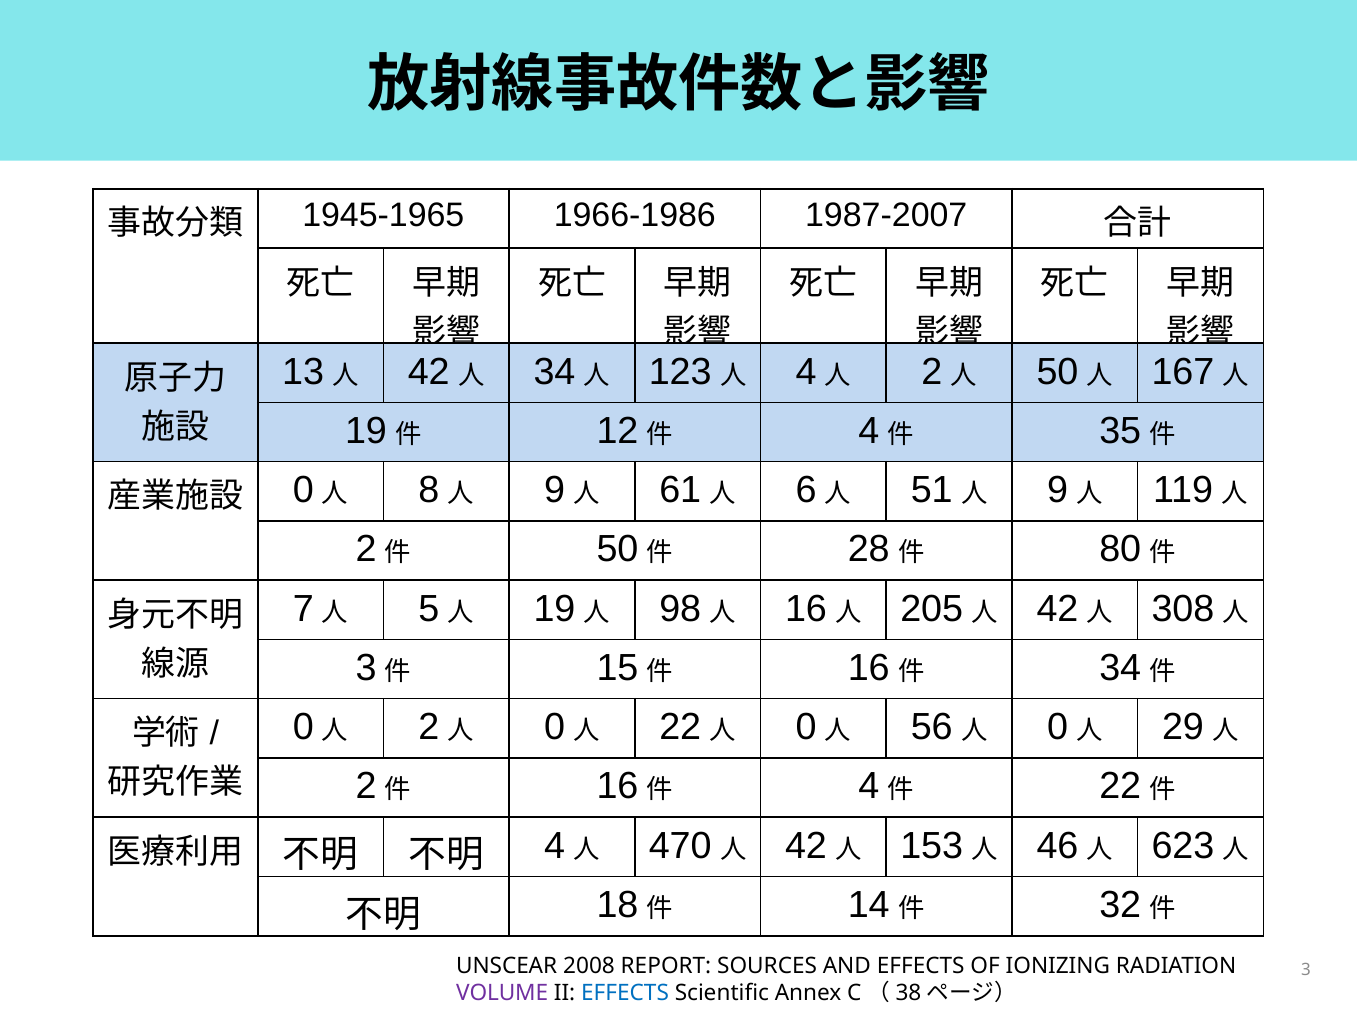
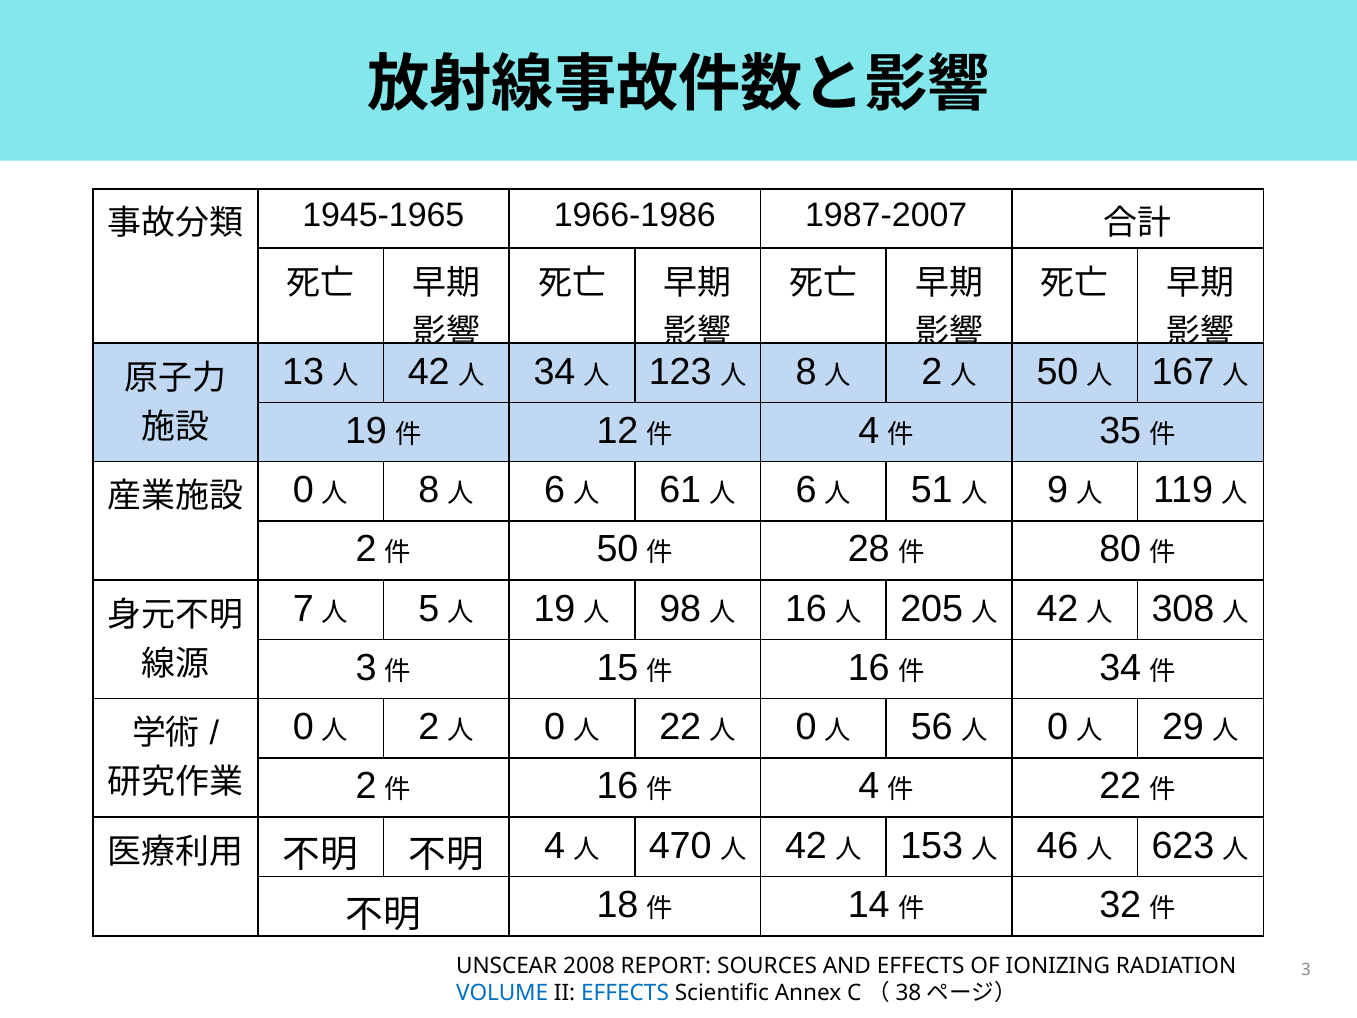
4: 4 -> 8 (806, 371)
9: 9 -> 6 (555, 490)
VOLUME colour: purple -> blue (502, 993)
